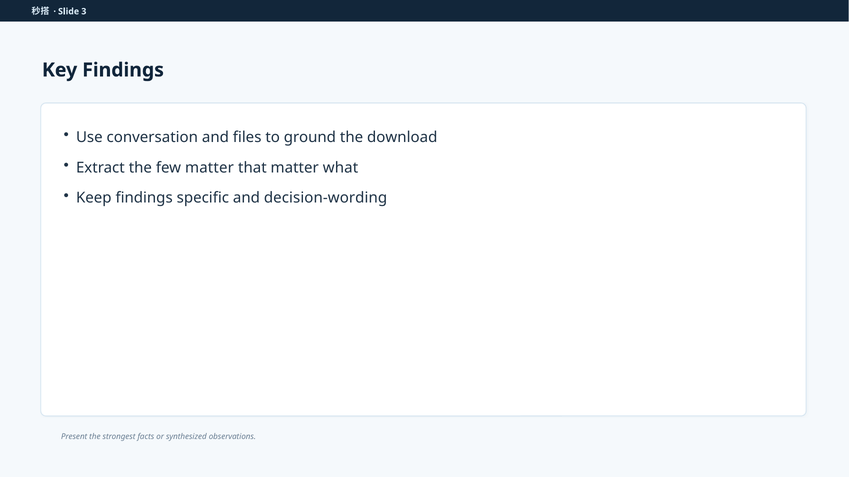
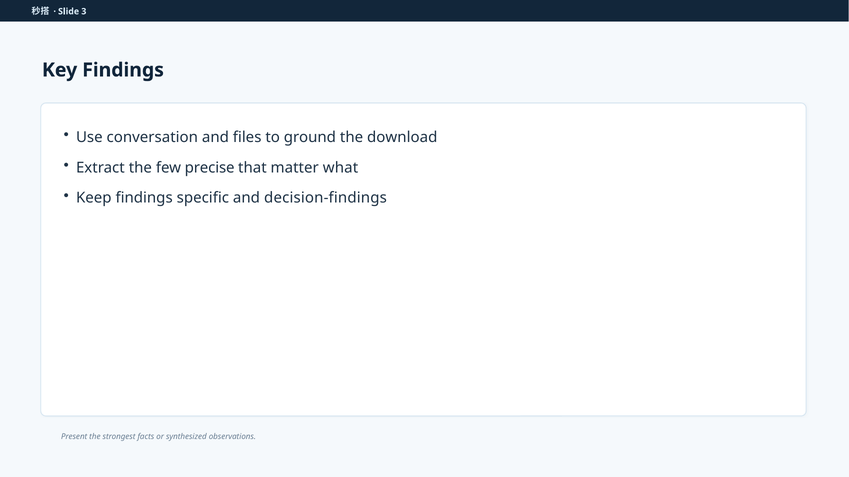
few matter: matter -> precise (210, 168)
decision-wording: decision-wording -> decision-findings (326, 198)
